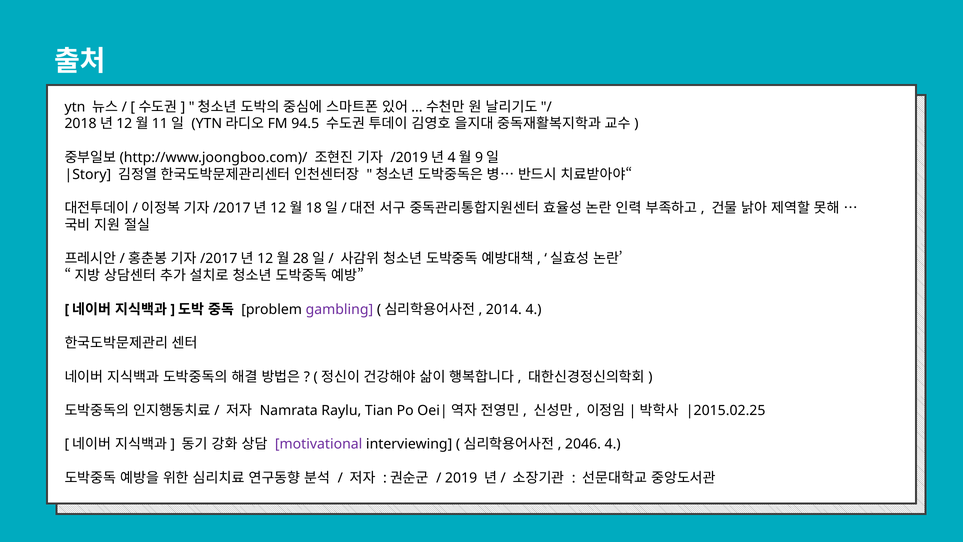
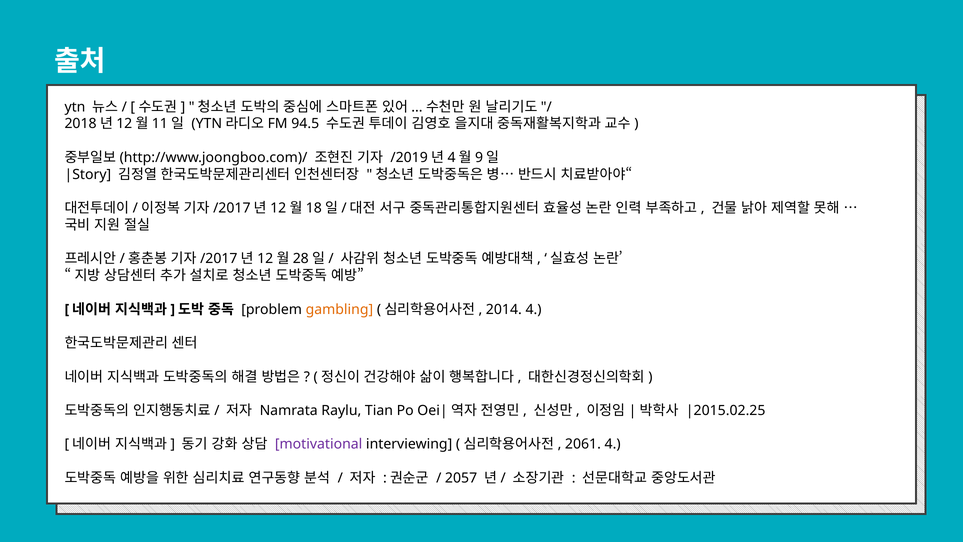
gambling colour: purple -> orange (339, 309)
2046: 2046 -> 2061 (583, 444)
2019: 2019 -> 2057 (461, 478)
